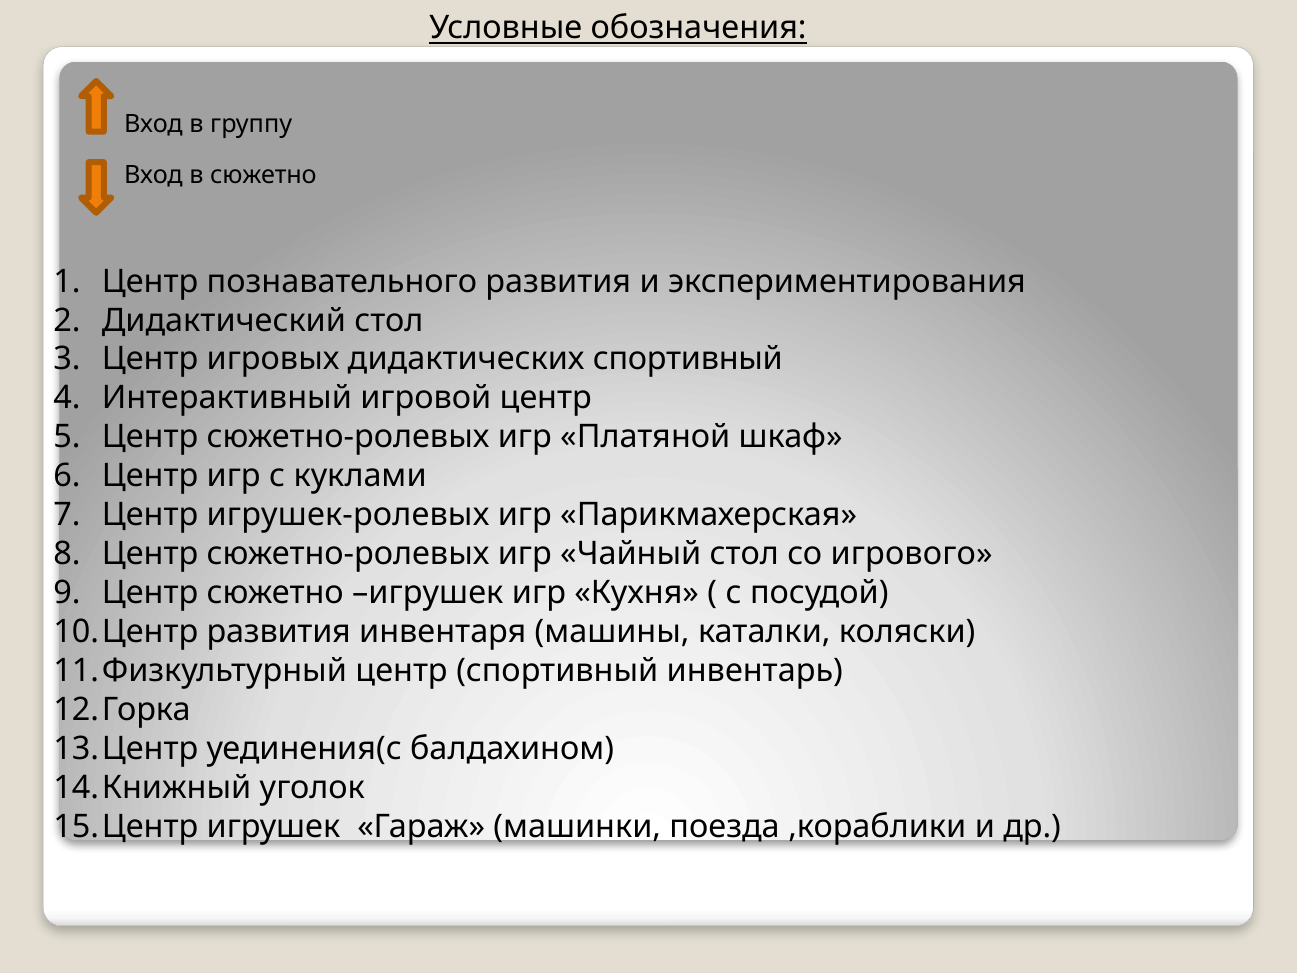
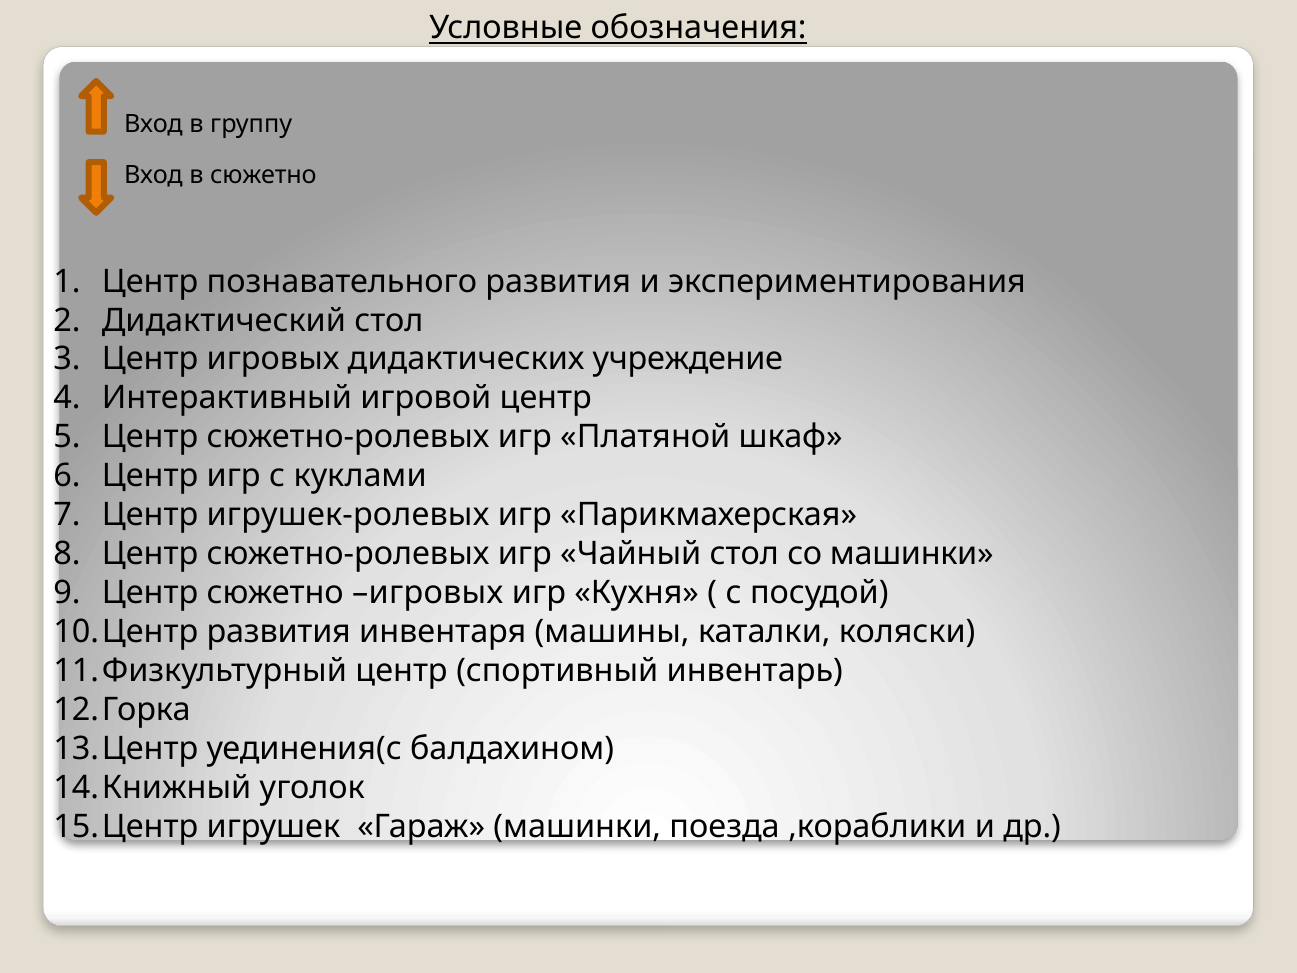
дидактических спортивный: спортивный -> учреждение (688, 359)
со игрового: игрового -> машинки (912, 554)
сюжетно игрушек: игрушек -> игровых (428, 593)
